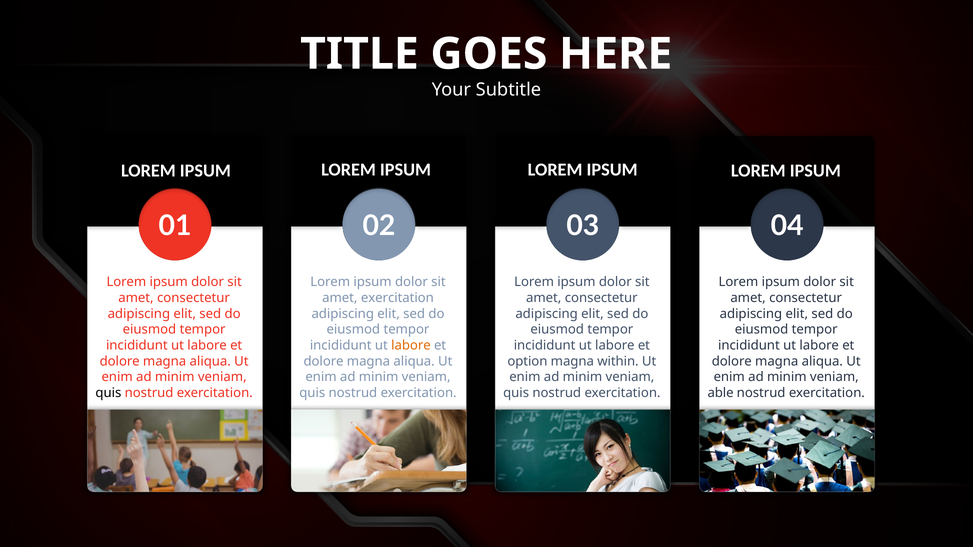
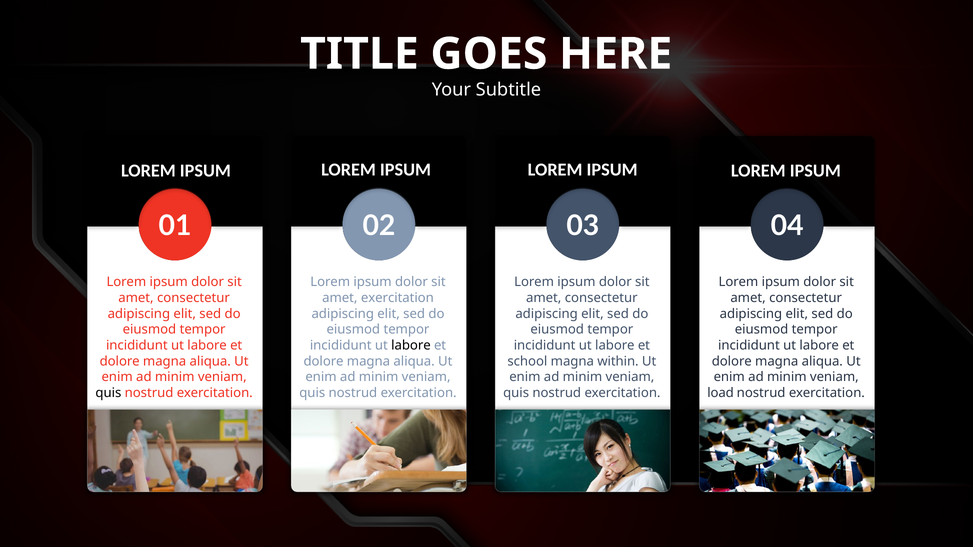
labore colour: orange -> black (411, 346)
option: option -> school (527, 361)
able: able -> load (721, 393)
